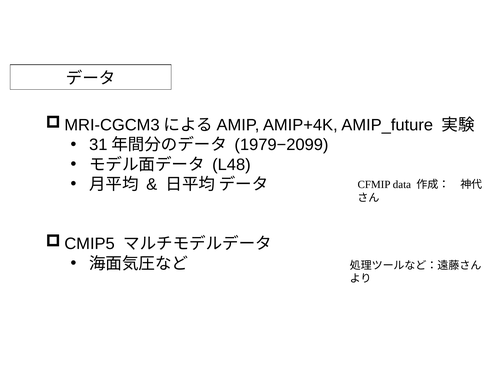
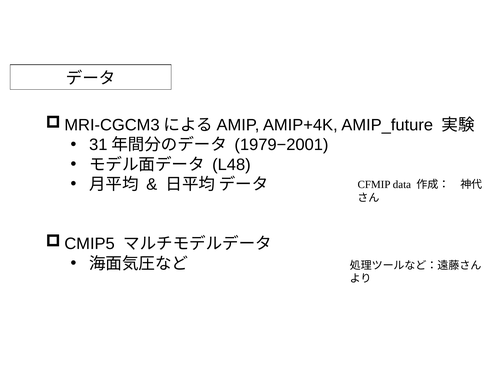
1979−2099: 1979−2099 -> 1979−2001 (281, 145)
